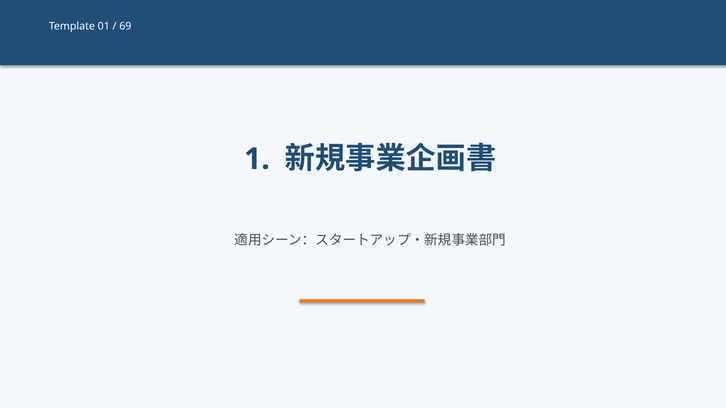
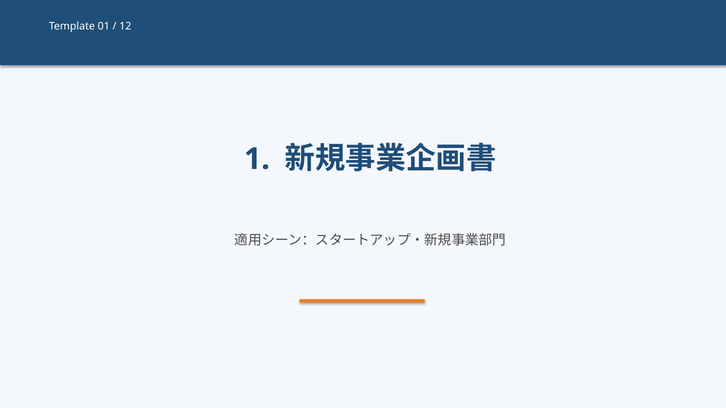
69: 69 -> 12 (125, 26)
